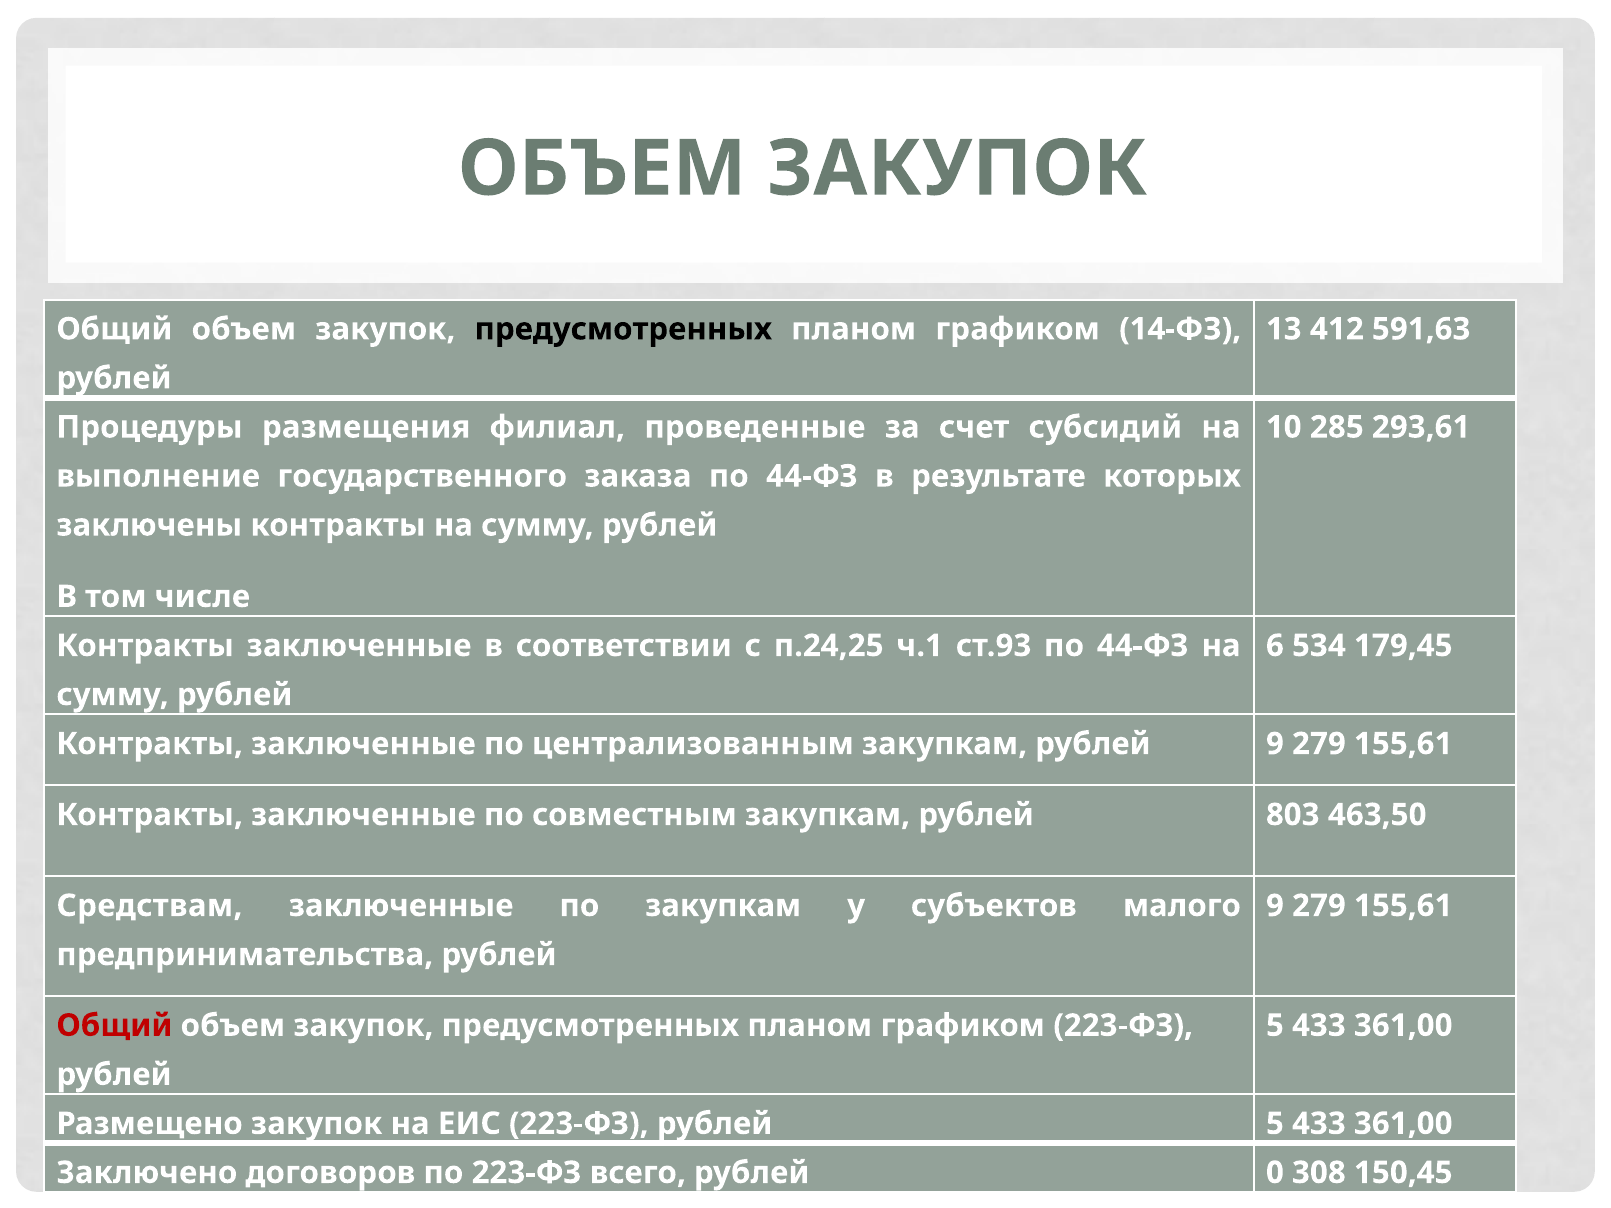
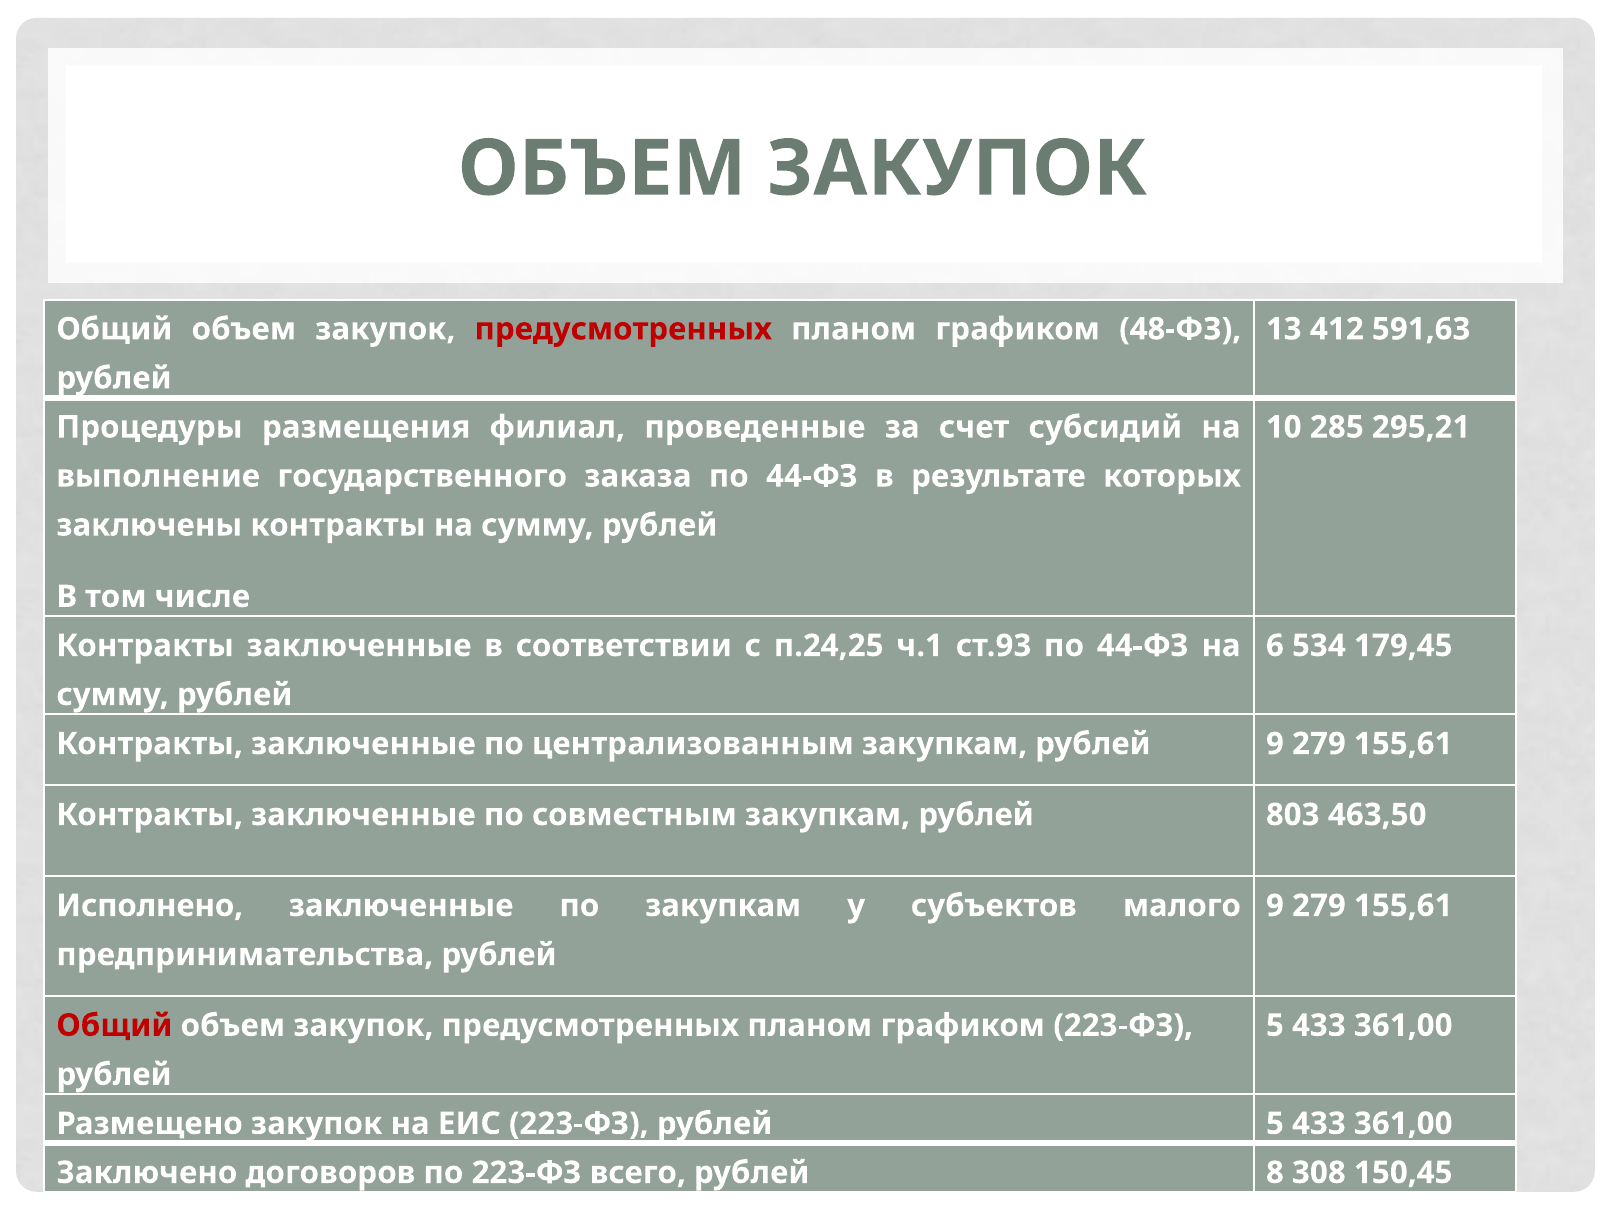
предусмотренных colour: black -> red (623, 329)
14-ФЗ: 14-ФЗ -> 48-ФЗ (1180, 329)
293,61: 293,61 -> 295,21 (1421, 427)
Средствам: Средствам -> Исполнено (150, 906)
0: 0 -> 8 (1275, 1173)
